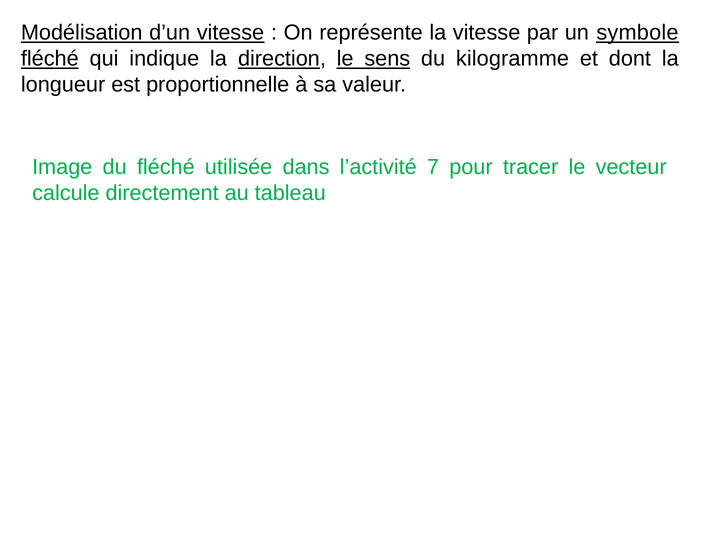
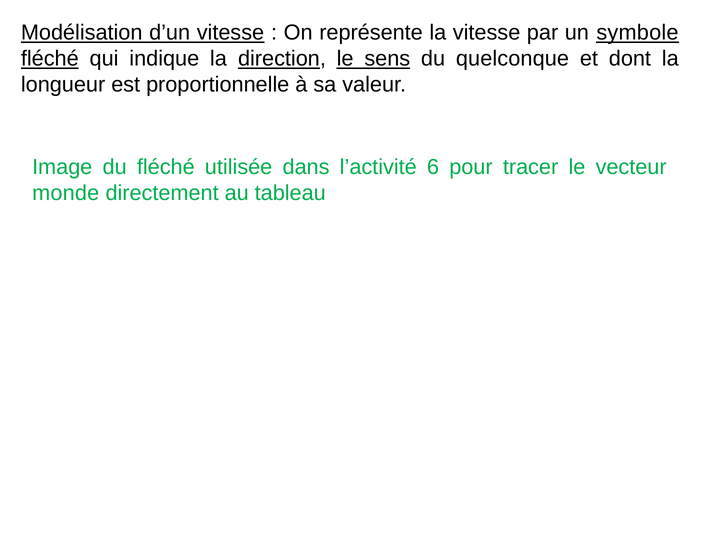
kilogramme: kilogramme -> quelconque (512, 59)
7: 7 -> 6 (433, 167)
calcule: calcule -> monde (66, 193)
